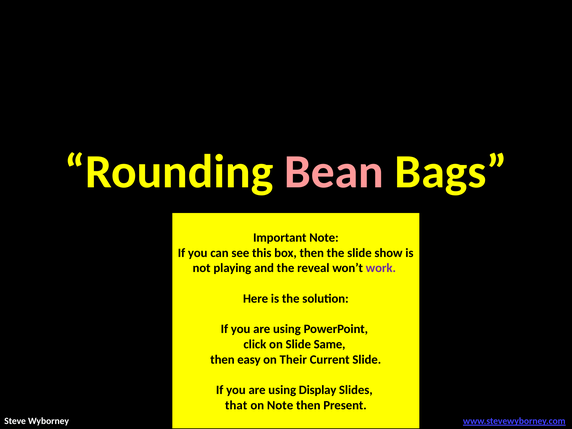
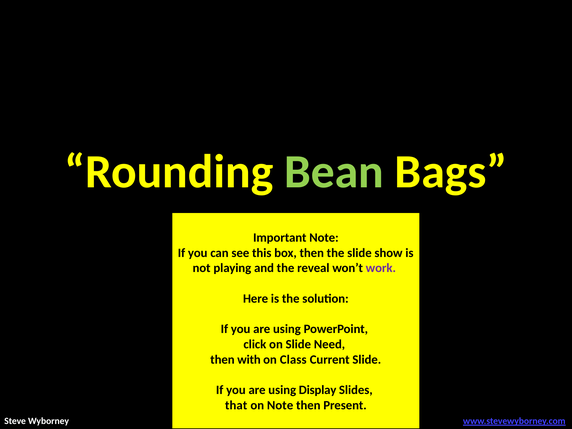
Bean colour: pink -> light green (334, 172)
Same: Same -> Need (329, 344)
easy: easy -> with (249, 360)
Their: Their -> Class (293, 360)
